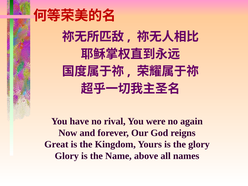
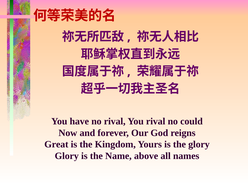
You were: were -> rival (156, 121)
again: again -> could (191, 121)
